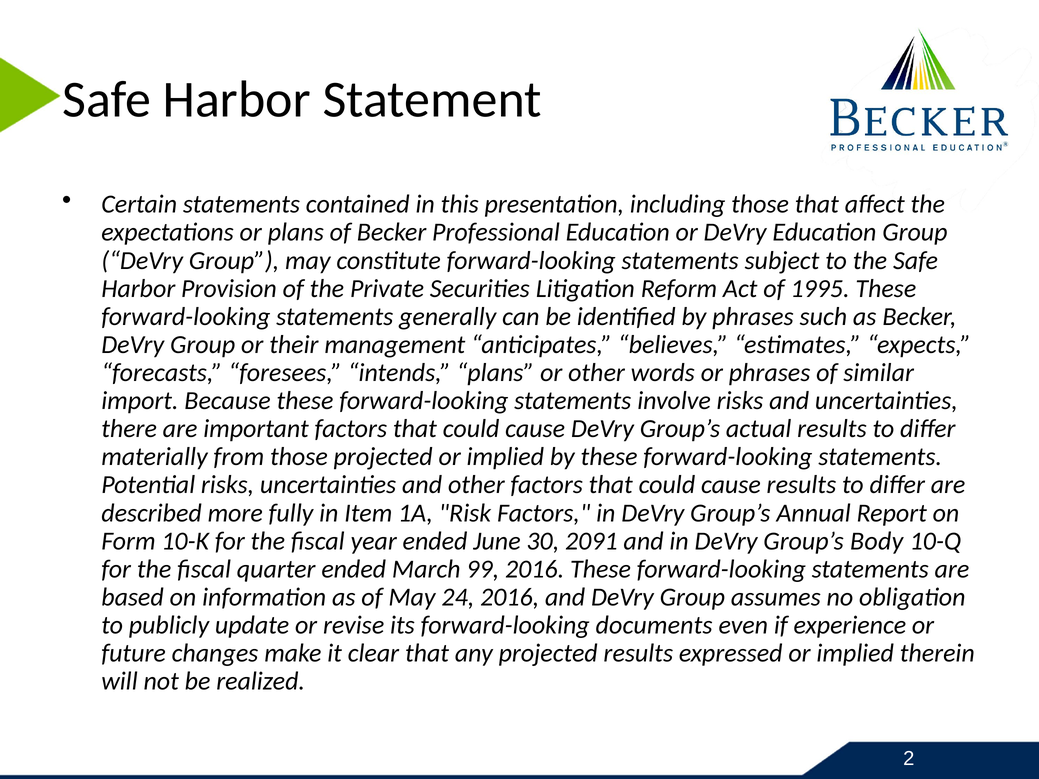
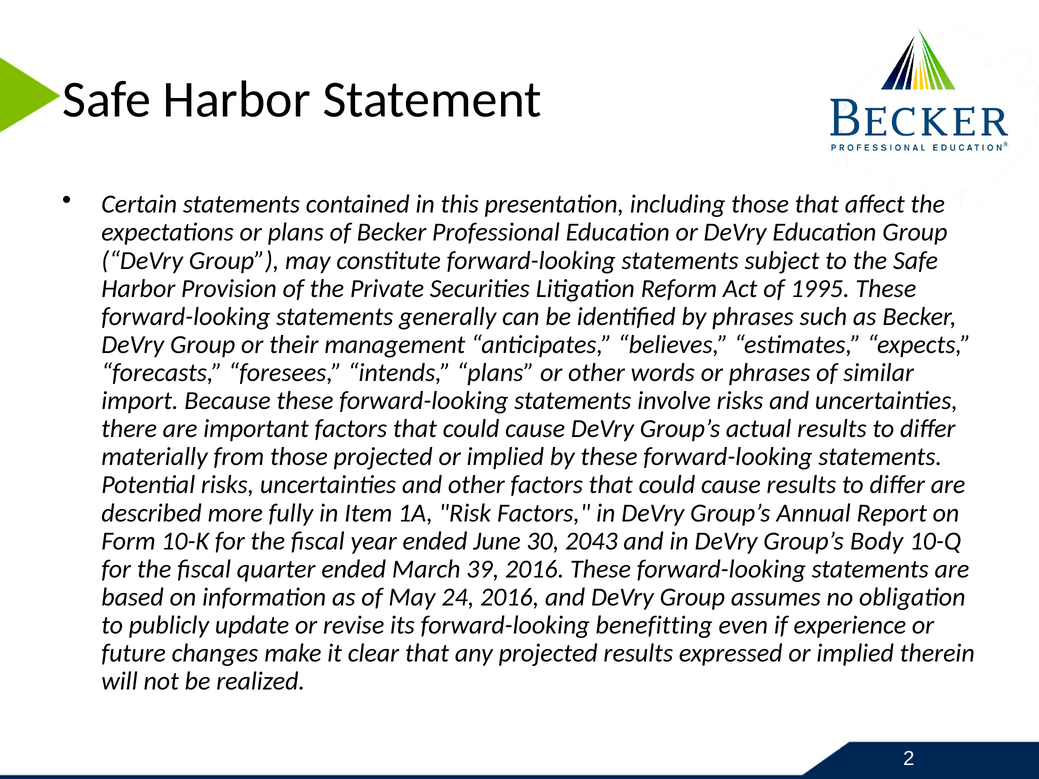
2091: 2091 -> 2043 (591, 541)
99: 99 -> 39 (483, 569)
documents: documents -> benefitting (654, 625)
